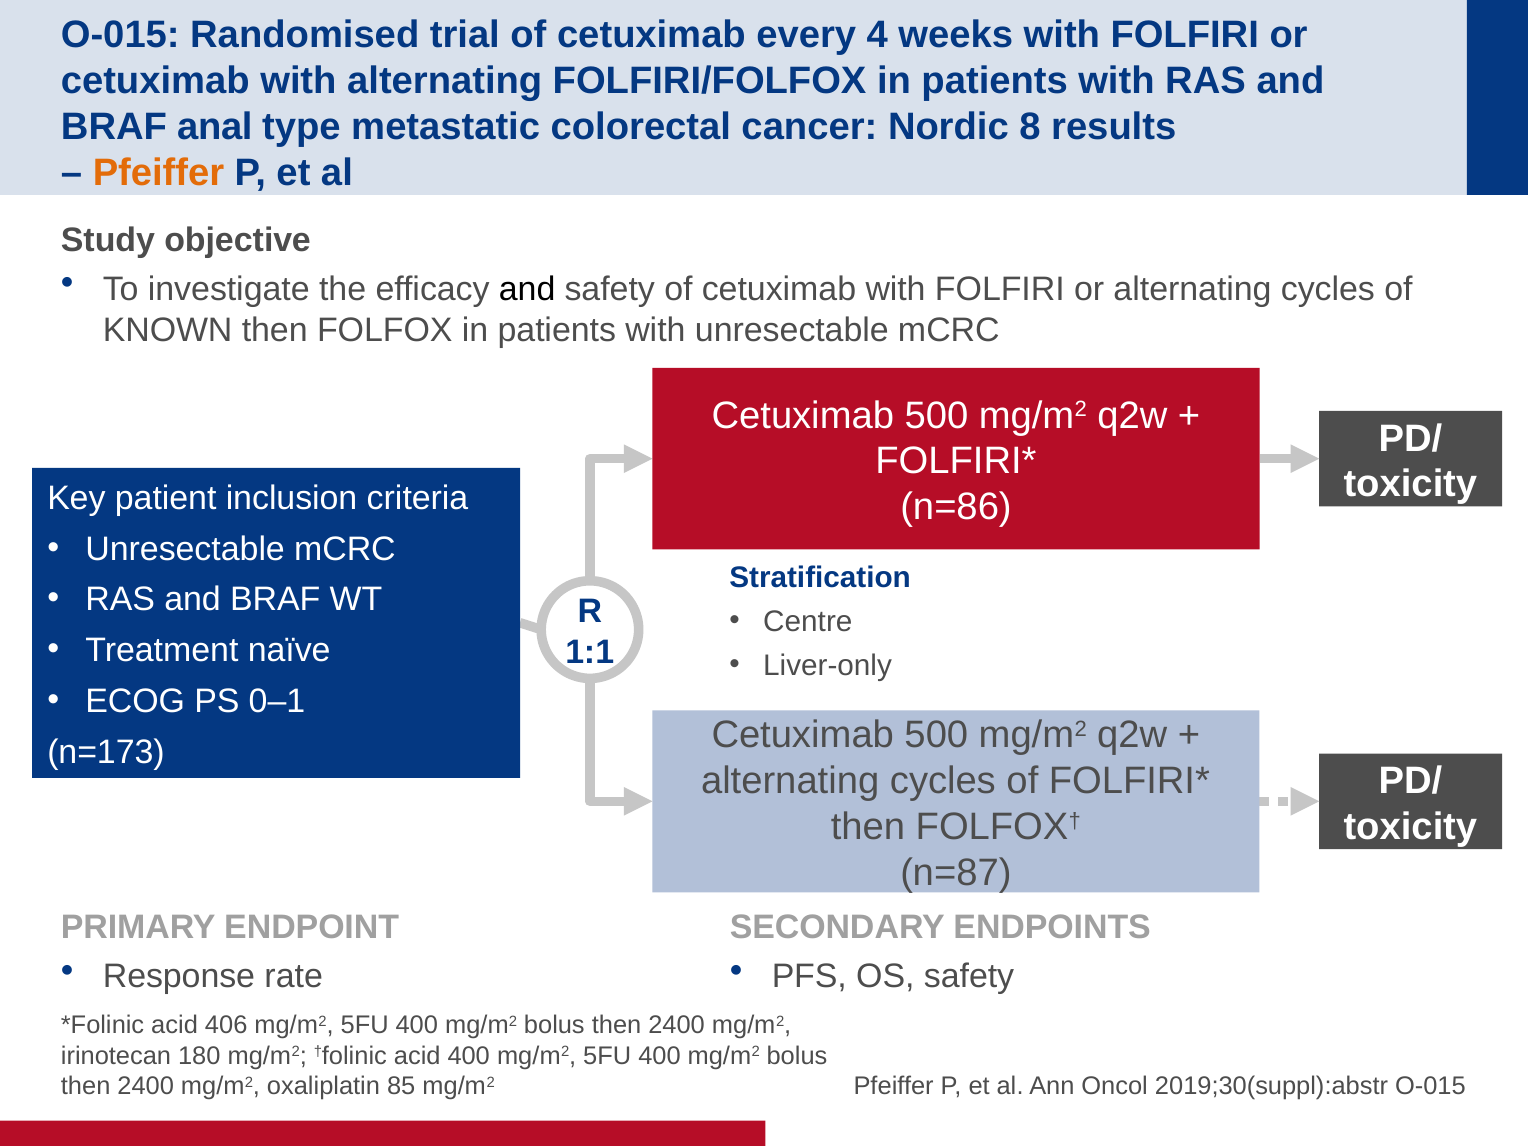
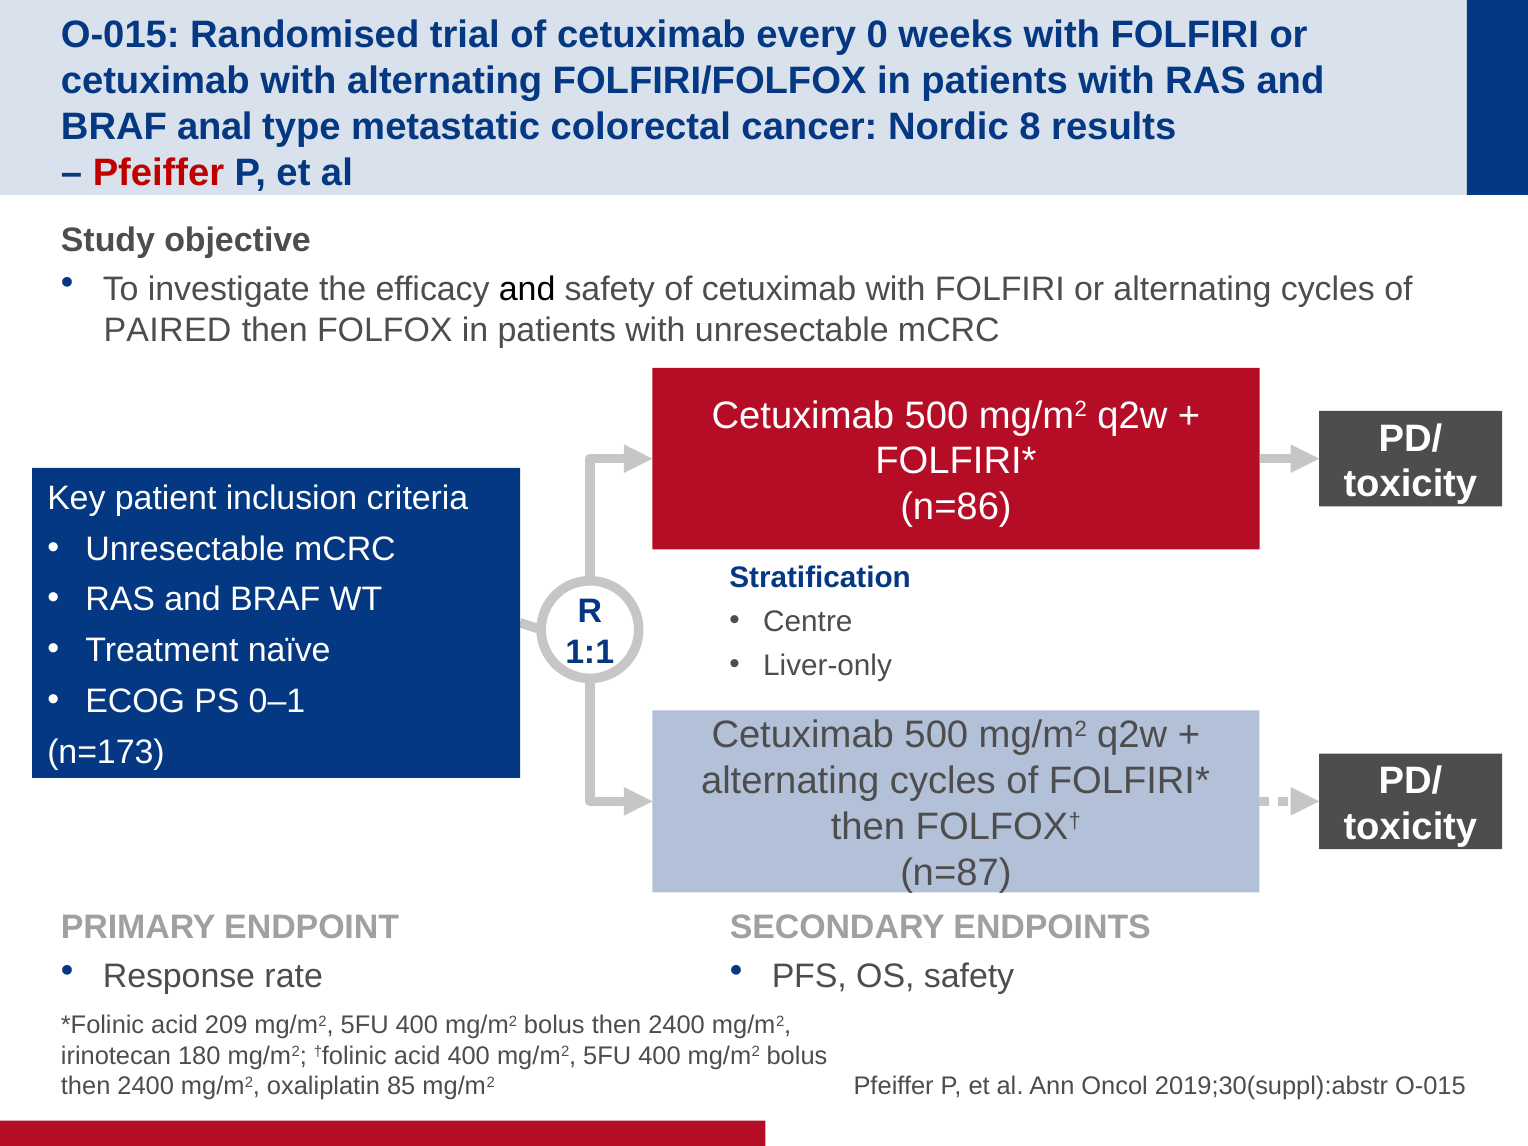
4: 4 -> 0 (877, 35)
Pfeiffer colour: orange -> red (158, 173)
KNOWN: KNOWN -> PAIRED (167, 330)
406: 406 -> 209 (226, 1025)
